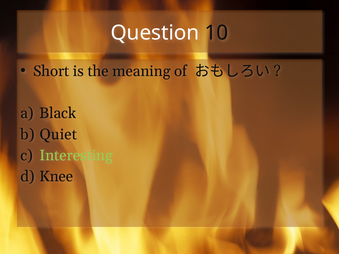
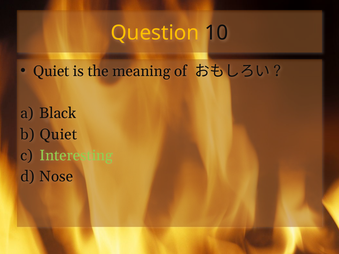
Question colour: white -> yellow (155, 33)
Short: Short -> Quiet (51, 71)
Knee: Knee -> Nose (56, 177)
